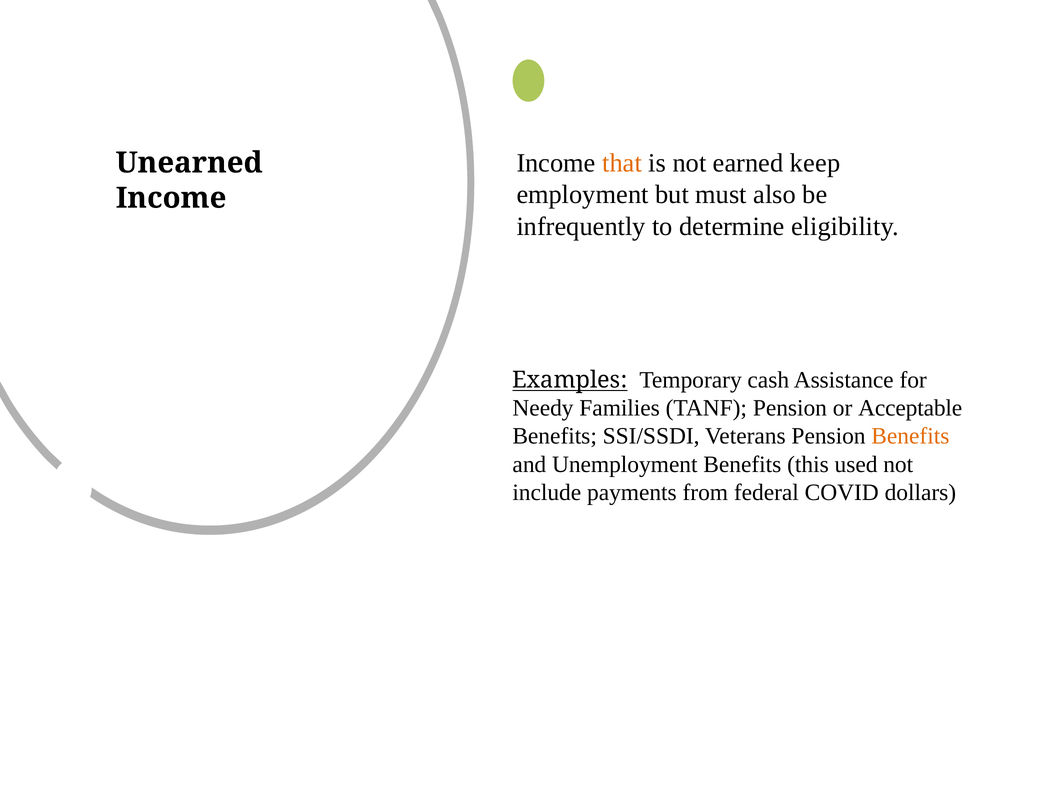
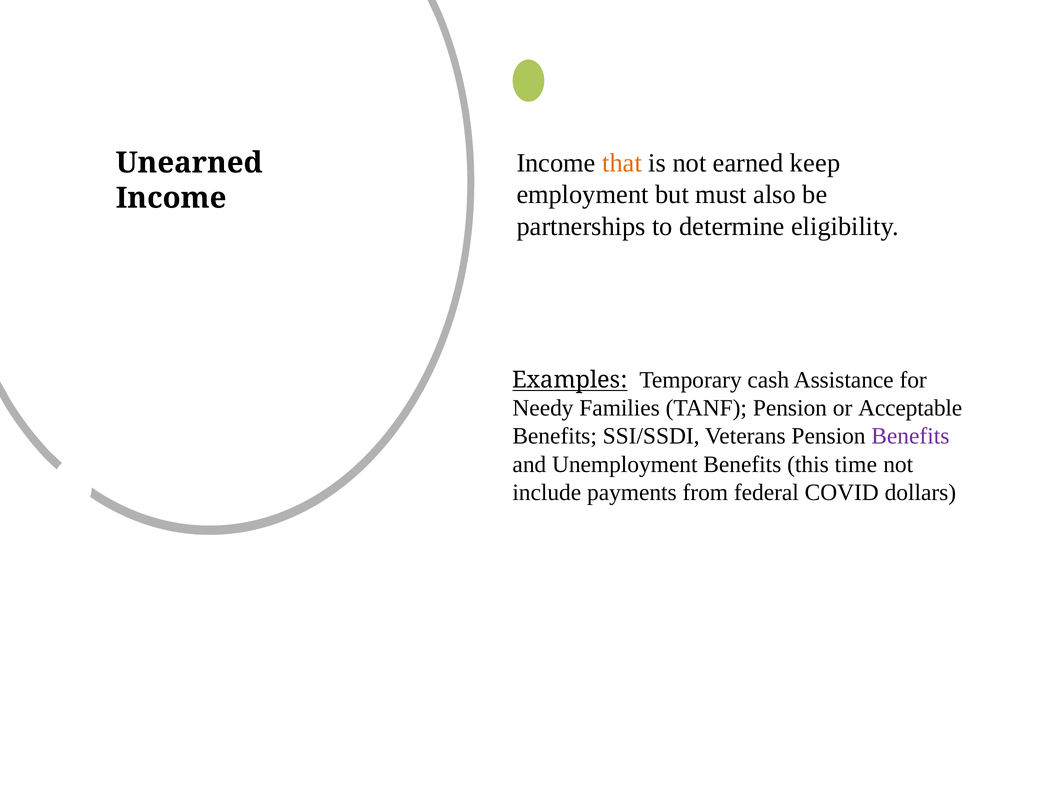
infrequently: infrequently -> partnerships (581, 227)
Benefits colour: orange -> purple (910, 437)
used: used -> time (856, 465)
